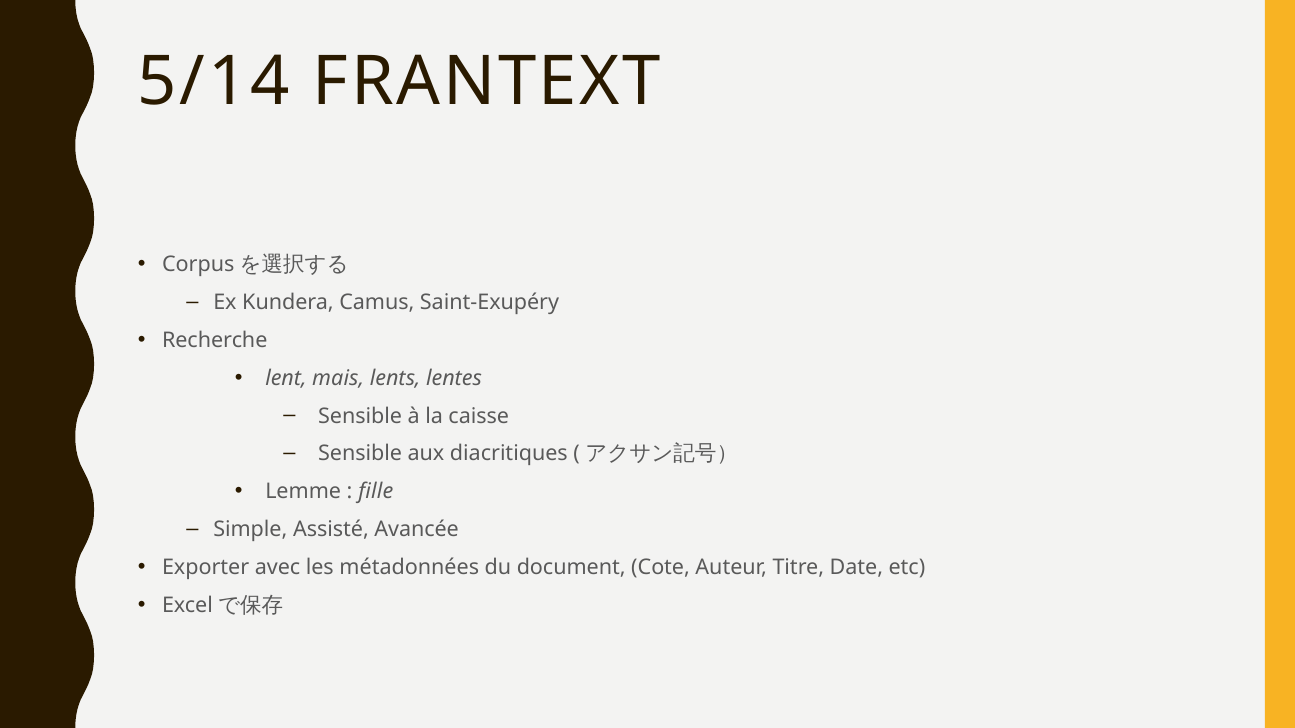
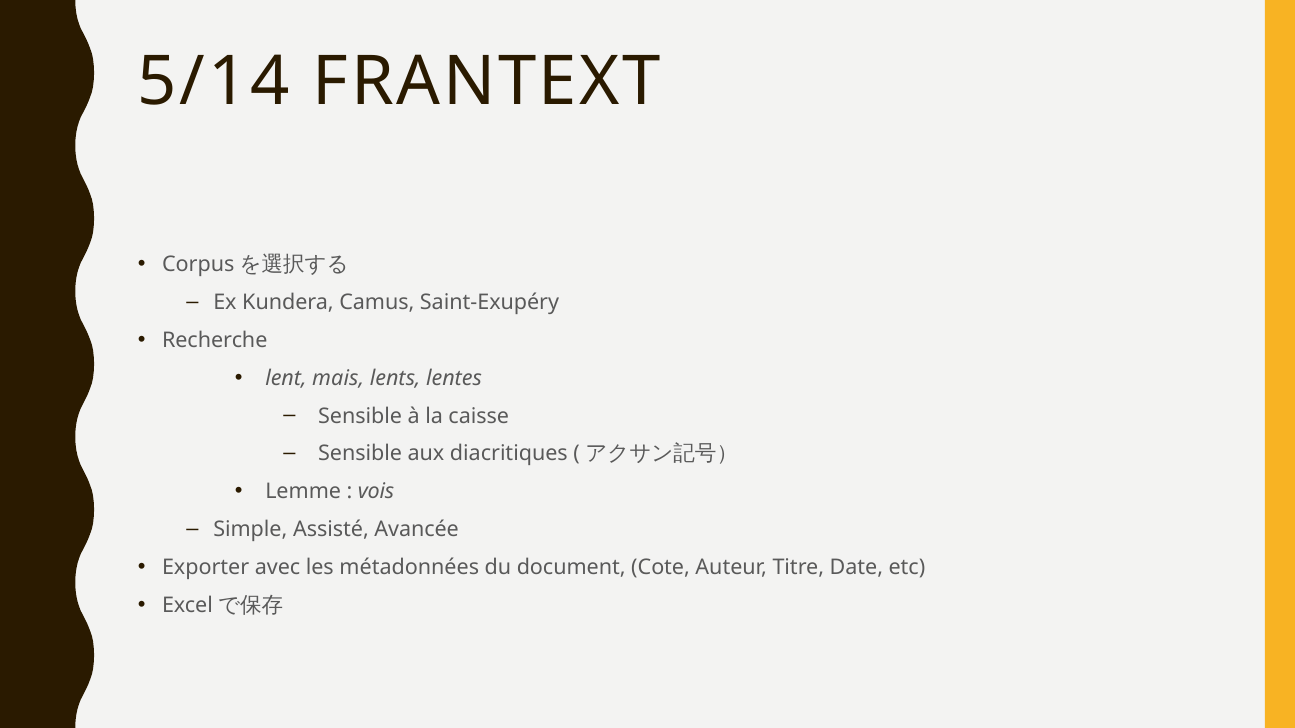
fille: fille -> vois (376, 492)
